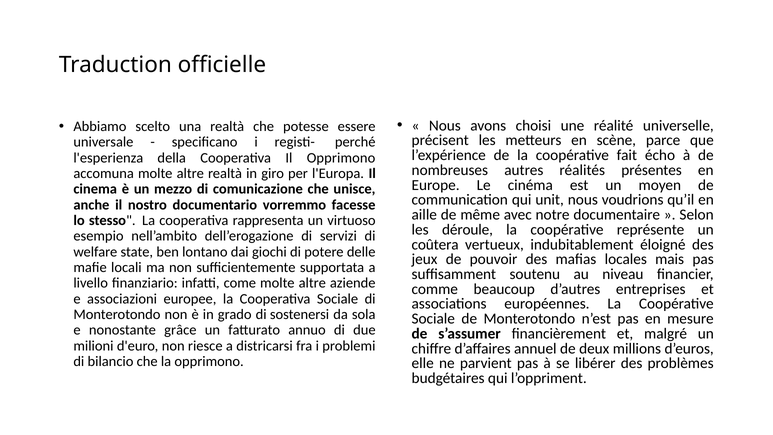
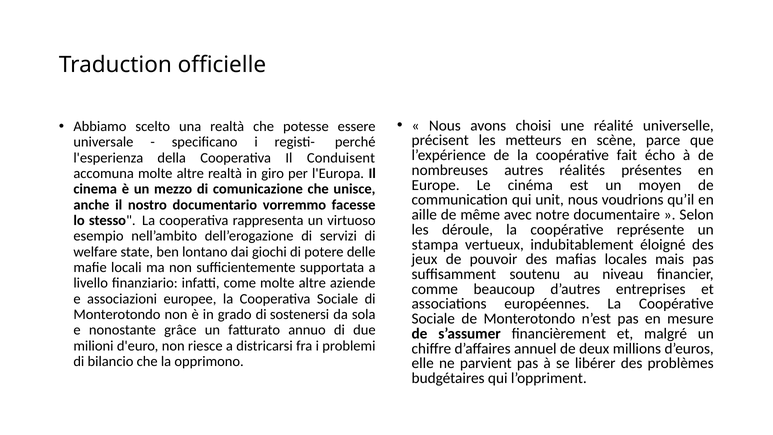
Il Opprimono: Opprimono -> Conduisent (341, 158)
coûtera: coûtera -> stampa (435, 244)
